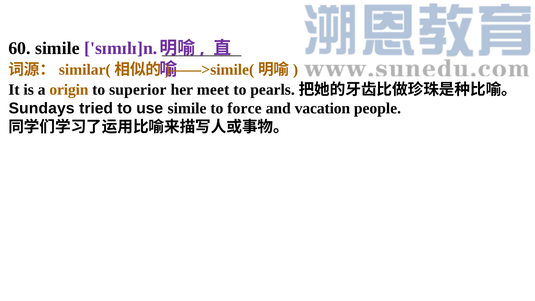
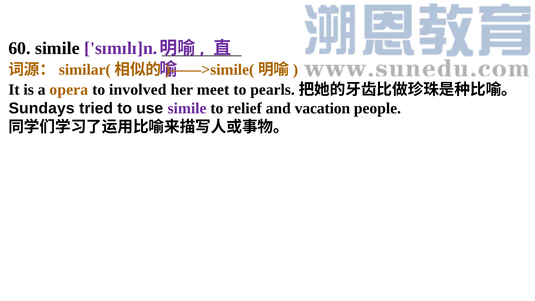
origin: origin -> opera (69, 90)
superior: superior -> involved (138, 90)
simile colour: black -> purple (187, 108)
force: force -> relief (245, 108)
